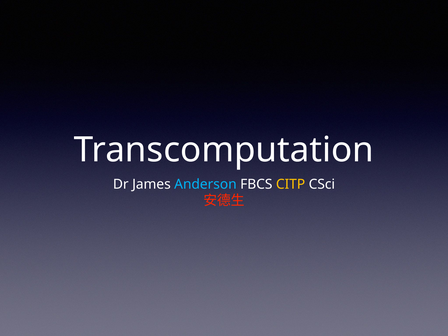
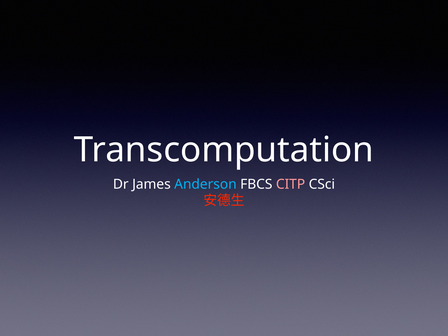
CITP colour: yellow -> pink (291, 184)
